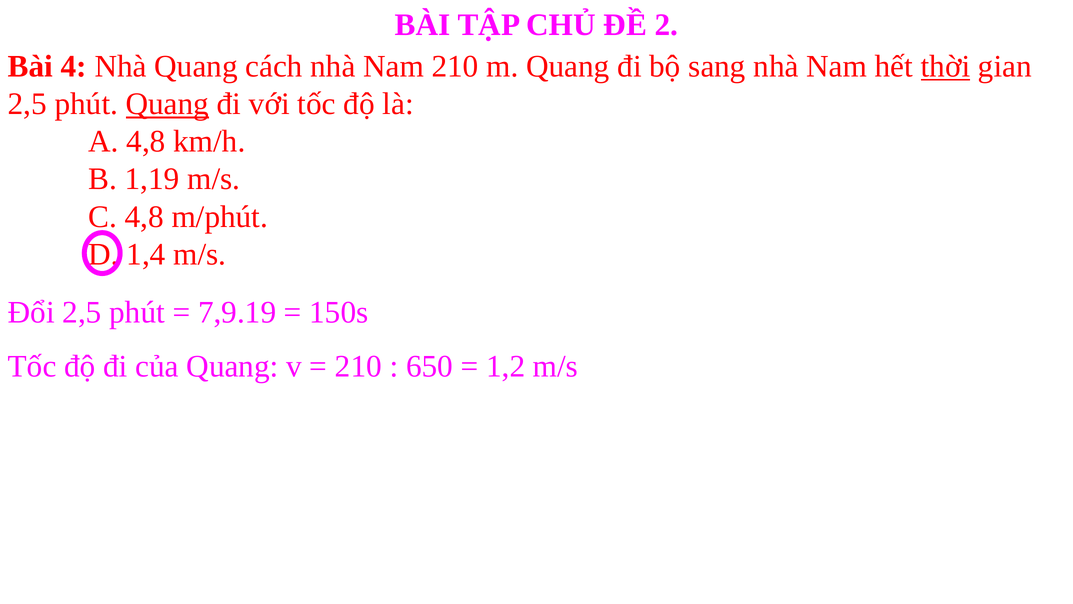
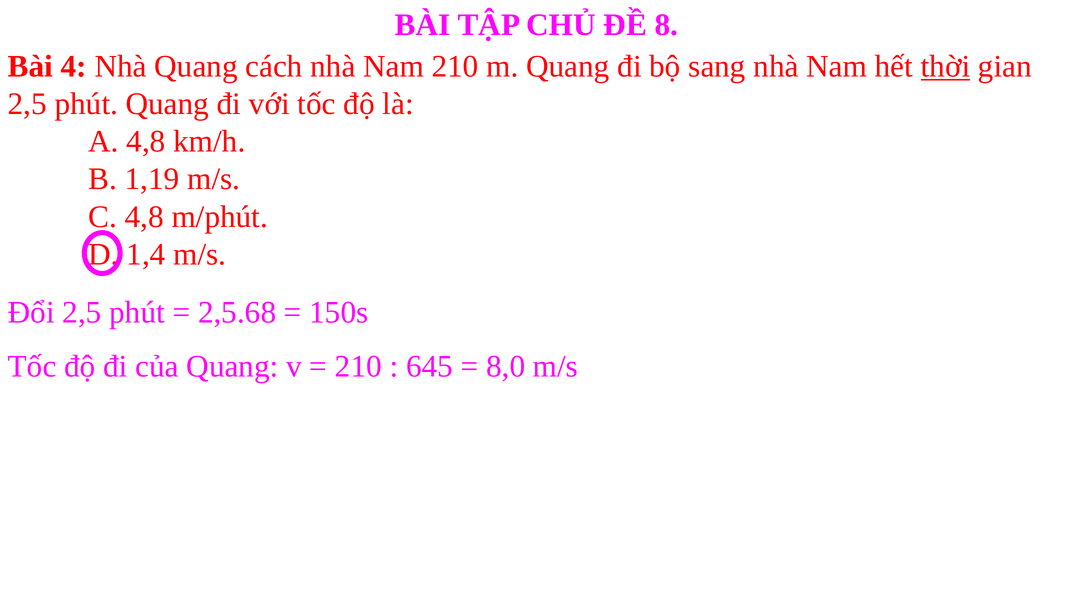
2: 2 -> 8 (666, 25)
Quang underline: present -> none (167, 104)
7,9.19: 7,9.19 -> 2,5.68 (237, 312)
650: 650 -> 645 (430, 366)
1,2: 1,2 -> 8,0 (506, 366)
